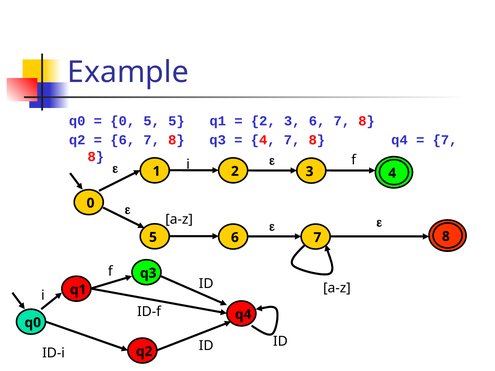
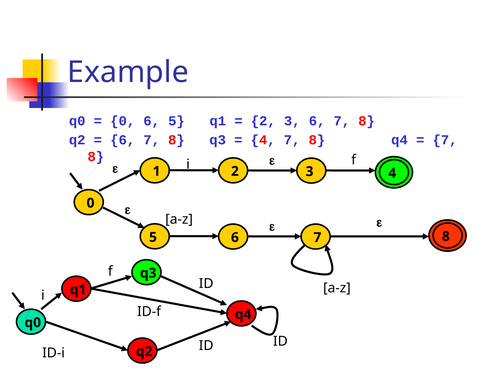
0 5: 5 -> 6 (152, 121)
